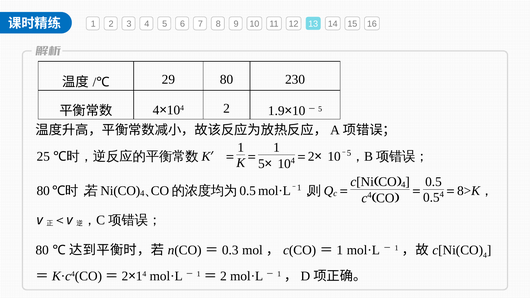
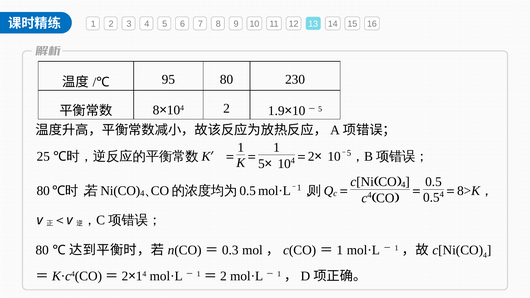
29: 29 -> 95 (168, 80)
4: 4 -> 8 (156, 110)
